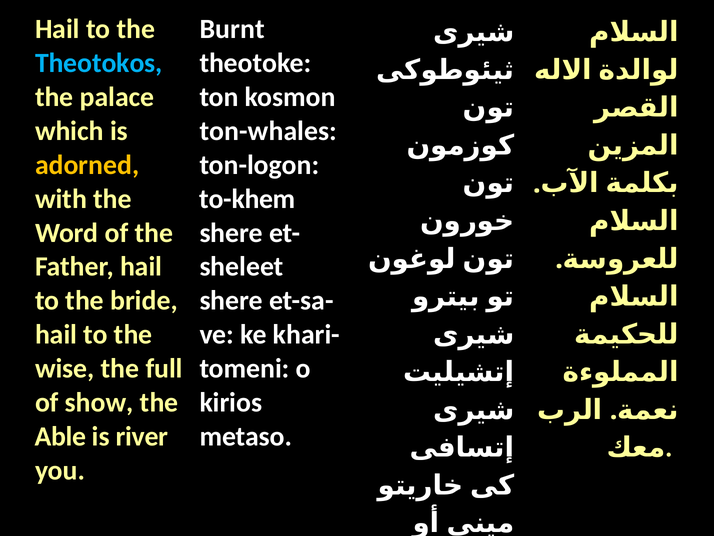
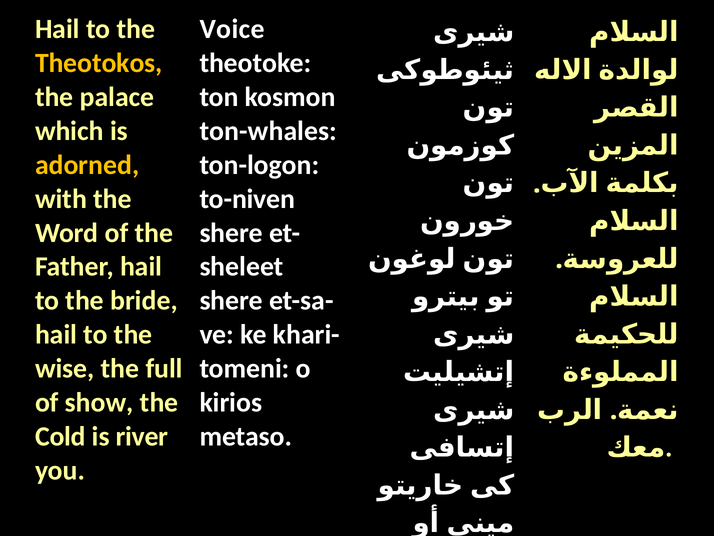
Burnt: Burnt -> Voice (232, 29)
Theotokos colour: light blue -> yellow (99, 63)
to-khem: to-khem -> to-niven (247, 199)
Able: Able -> Cold (60, 436)
